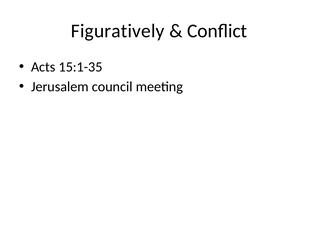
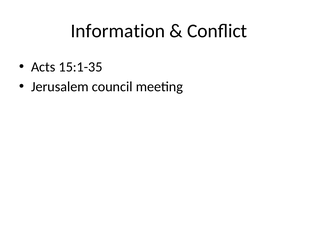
Figuratively: Figuratively -> Information (118, 31)
